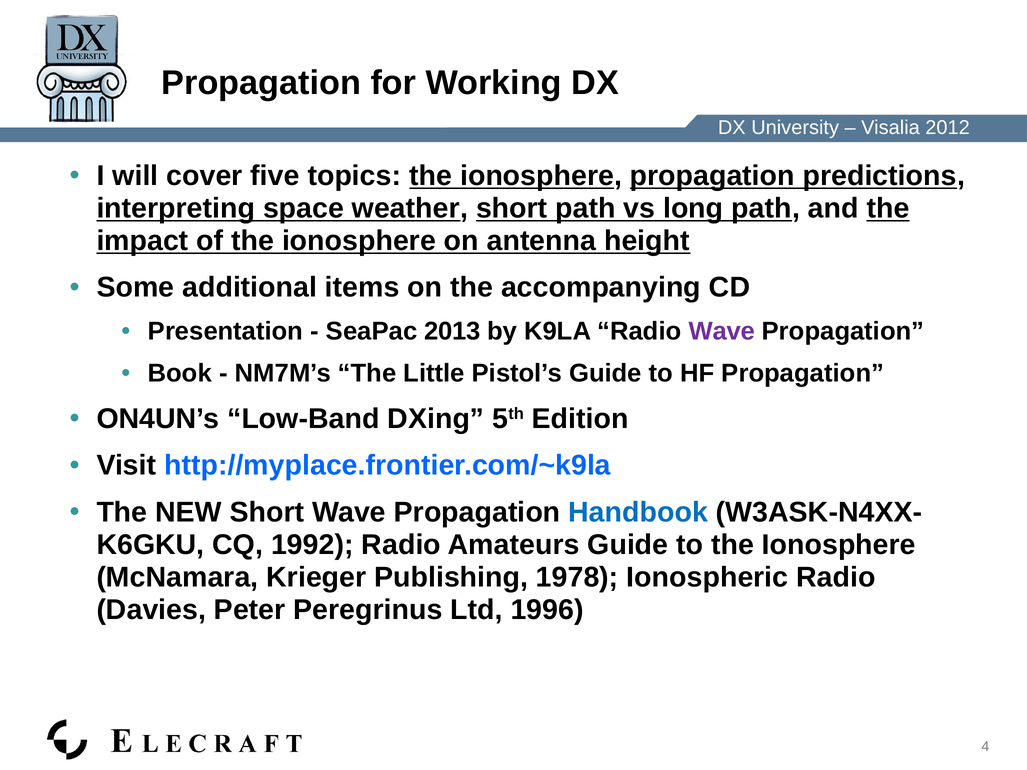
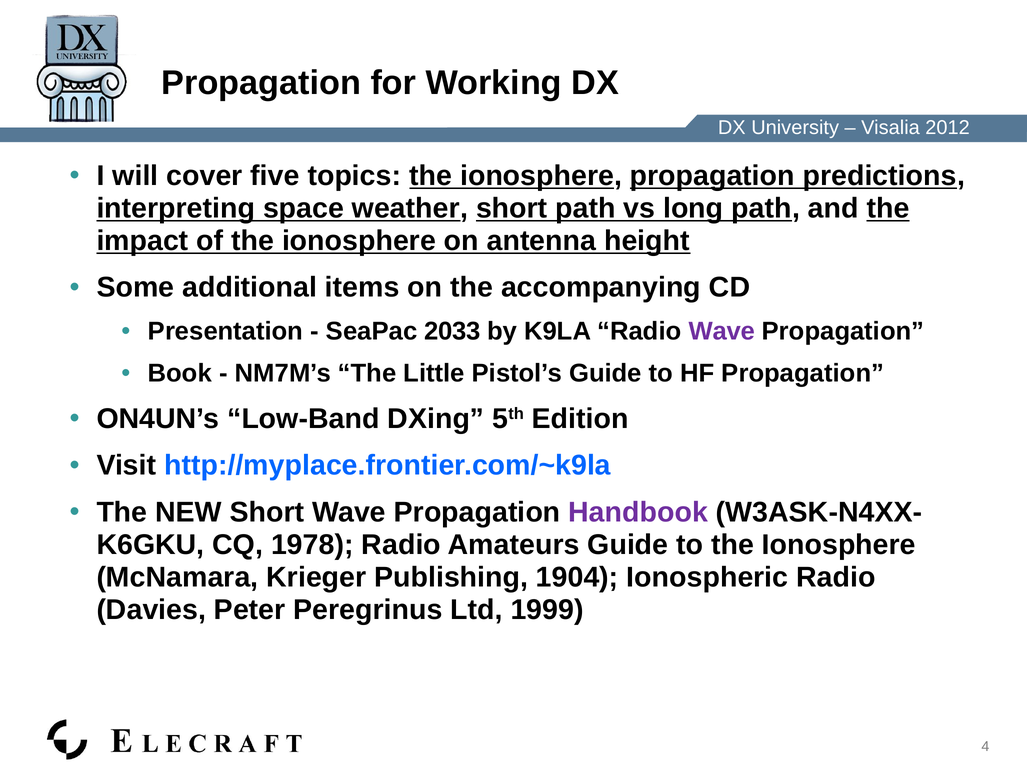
2013: 2013 -> 2033 (452, 331)
Handbook colour: blue -> purple (638, 512)
1992: 1992 -> 1978 (312, 545)
1978: 1978 -> 1904 (577, 577)
1996: 1996 -> 1999 (547, 610)
